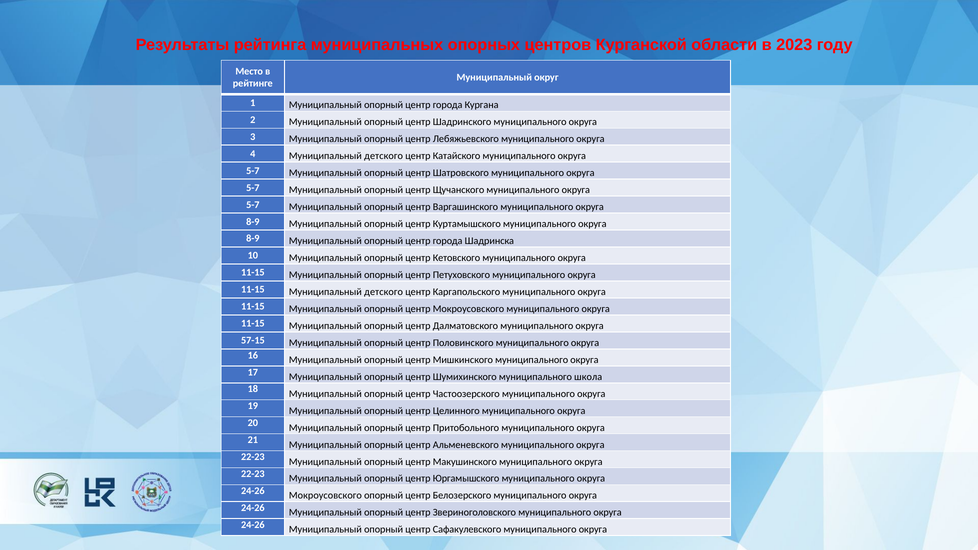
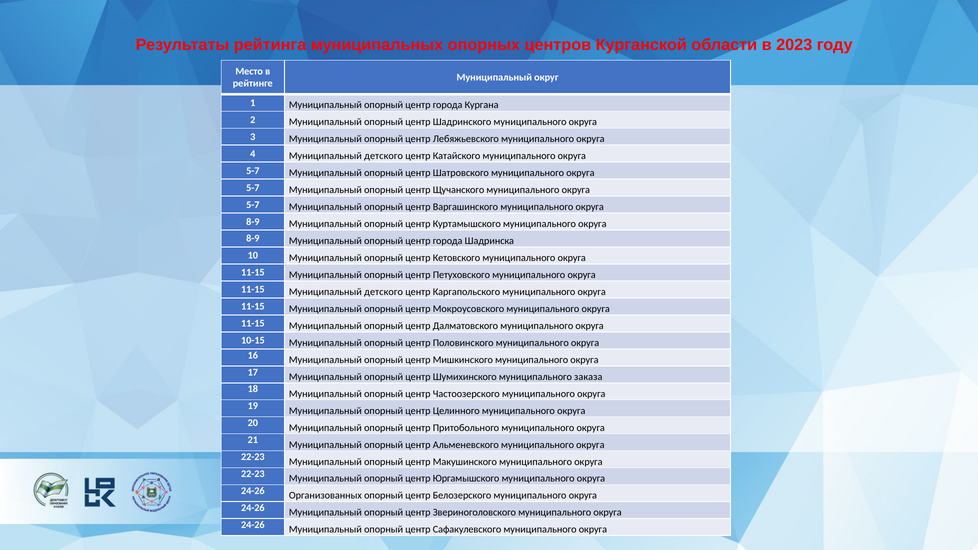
57-15: 57-15 -> 10-15 (253, 341)
школа: школа -> заказа (588, 377)
24-26 Мокроусовского: Мокроусовского -> Организованных (325, 496)
